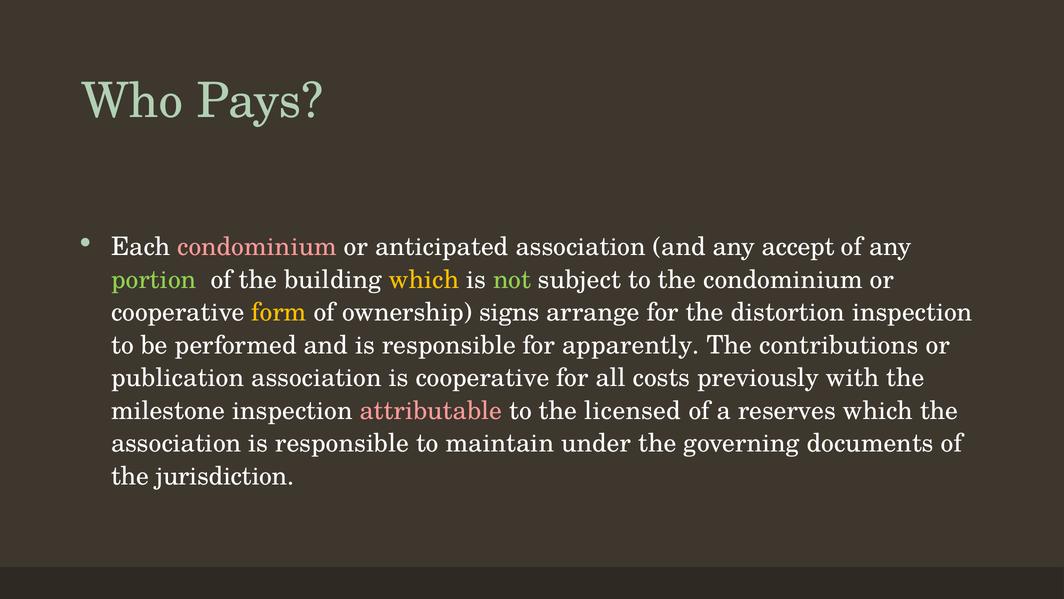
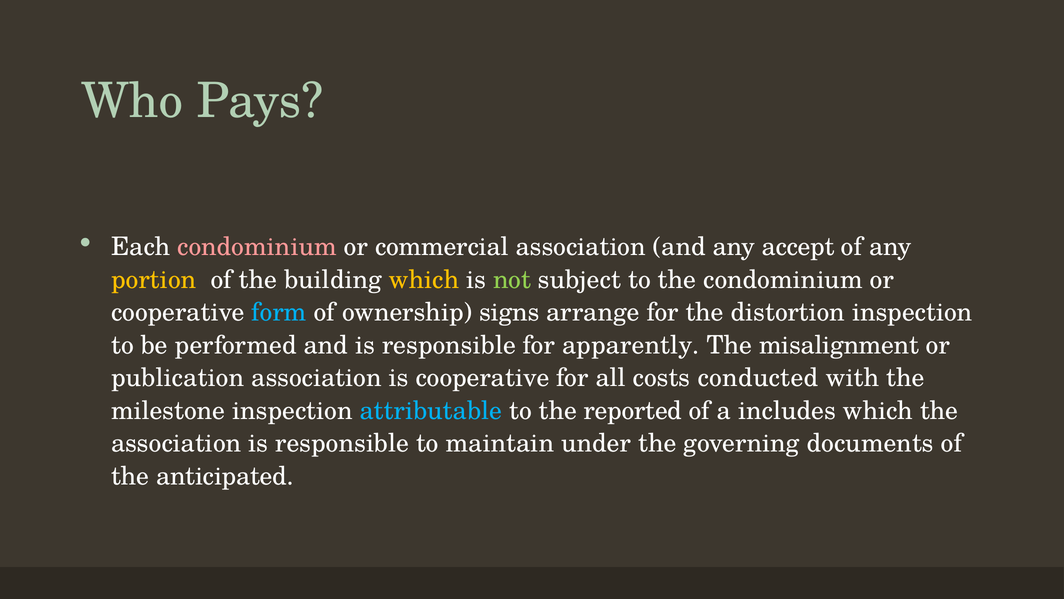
anticipated: anticipated -> commercial (442, 247)
portion colour: light green -> yellow (154, 280)
form colour: yellow -> light blue (279, 312)
contributions: contributions -> misalignment (839, 345)
previously: previously -> conducted (758, 378)
attributable colour: pink -> light blue (431, 410)
licensed: licensed -> reported (633, 410)
reserves: reserves -> includes (787, 410)
jurisdiction: jurisdiction -> anticipated (225, 476)
